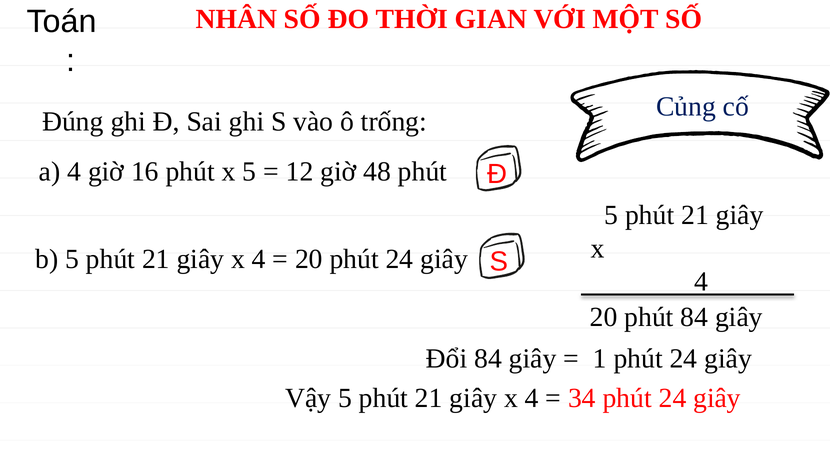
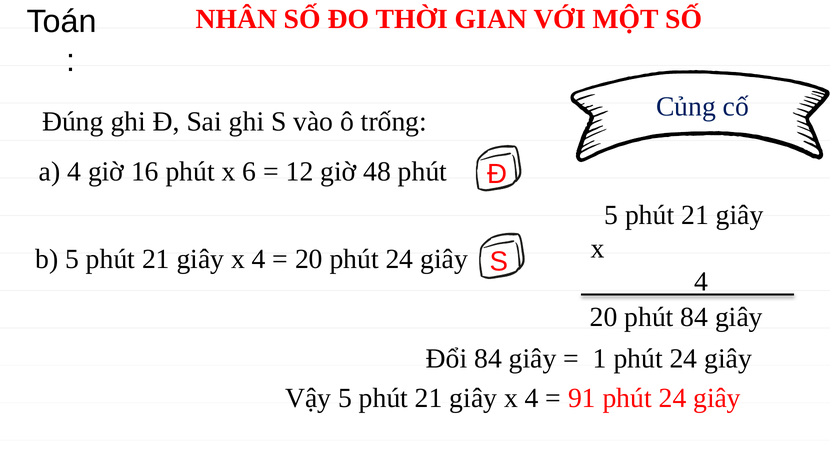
x 5: 5 -> 6 (249, 172)
34: 34 -> 91 (582, 398)
